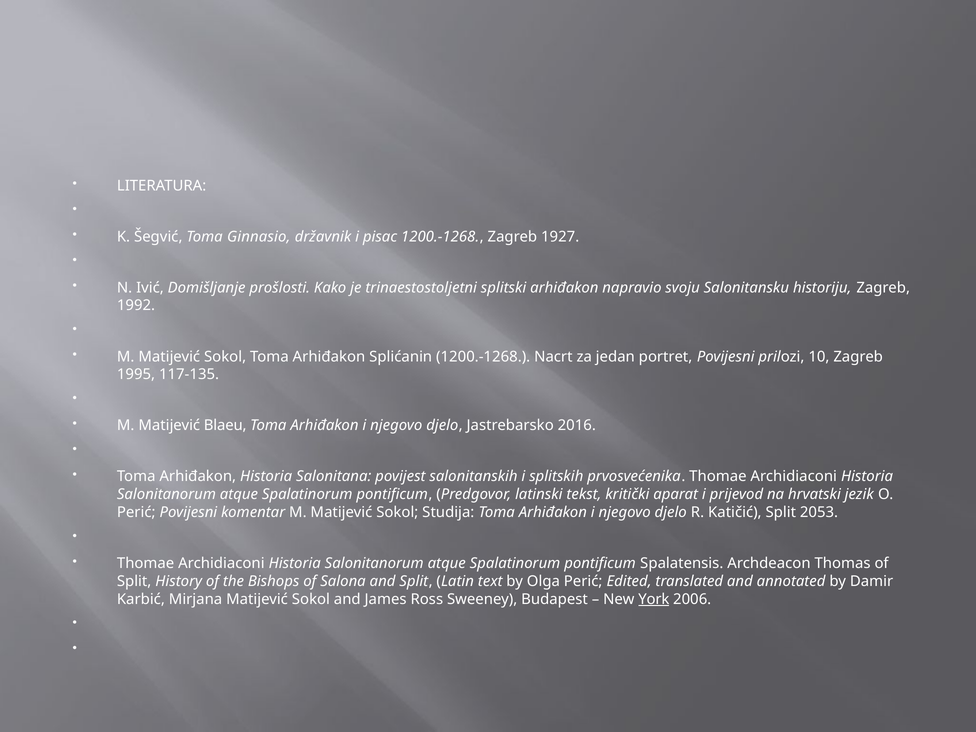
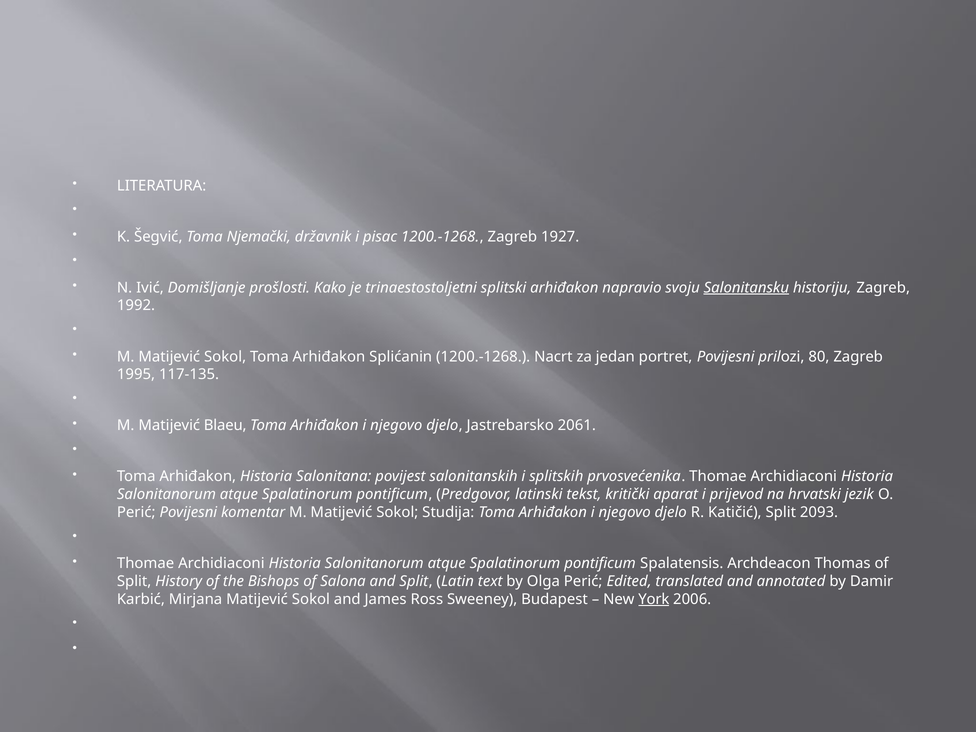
Ginnasio: Ginnasio -> Njemački (259, 237)
Salonitansku underline: none -> present (746, 288)
10: 10 -> 80 (819, 357)
2016: 2016 -> 2061 (577, 426)
2053: 2053 -> 2093 (819, 512)
